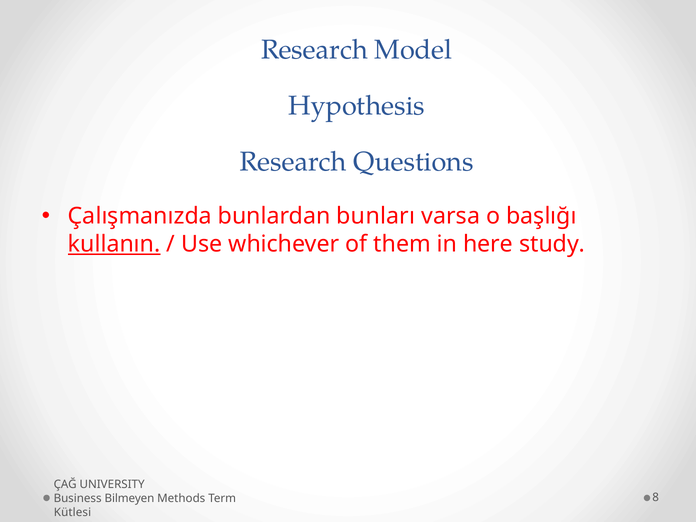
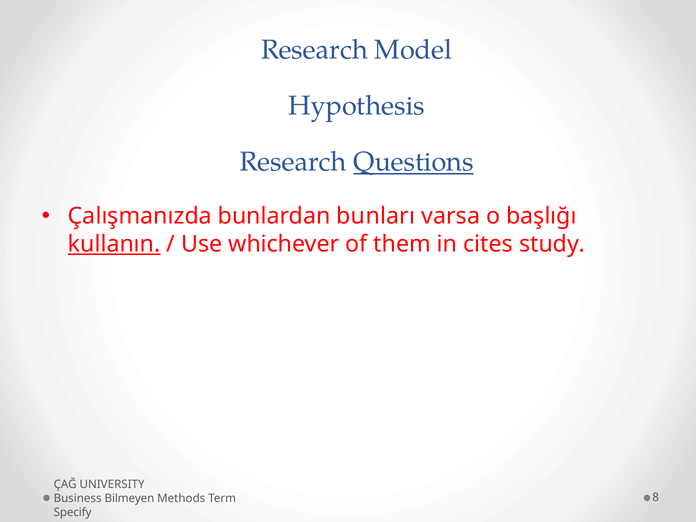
Questions underline: none -> present (413, 162)
here: here -> cites (488, 244)
Kütlesi: Kütlesi -> Specify (73, 512)
